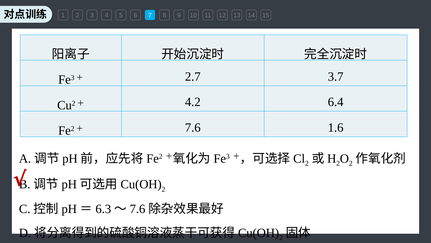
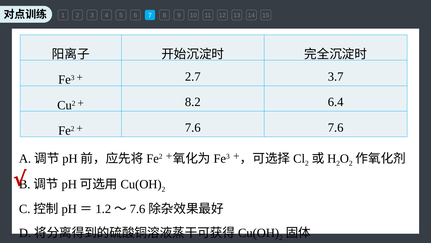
4.2: 4.2 -> 8.2 (193, 102)
7.6 1.6: 1.6 -> 7.6 (336, 127)
6.3: 6.3 -> 1.2 (103, 209)
